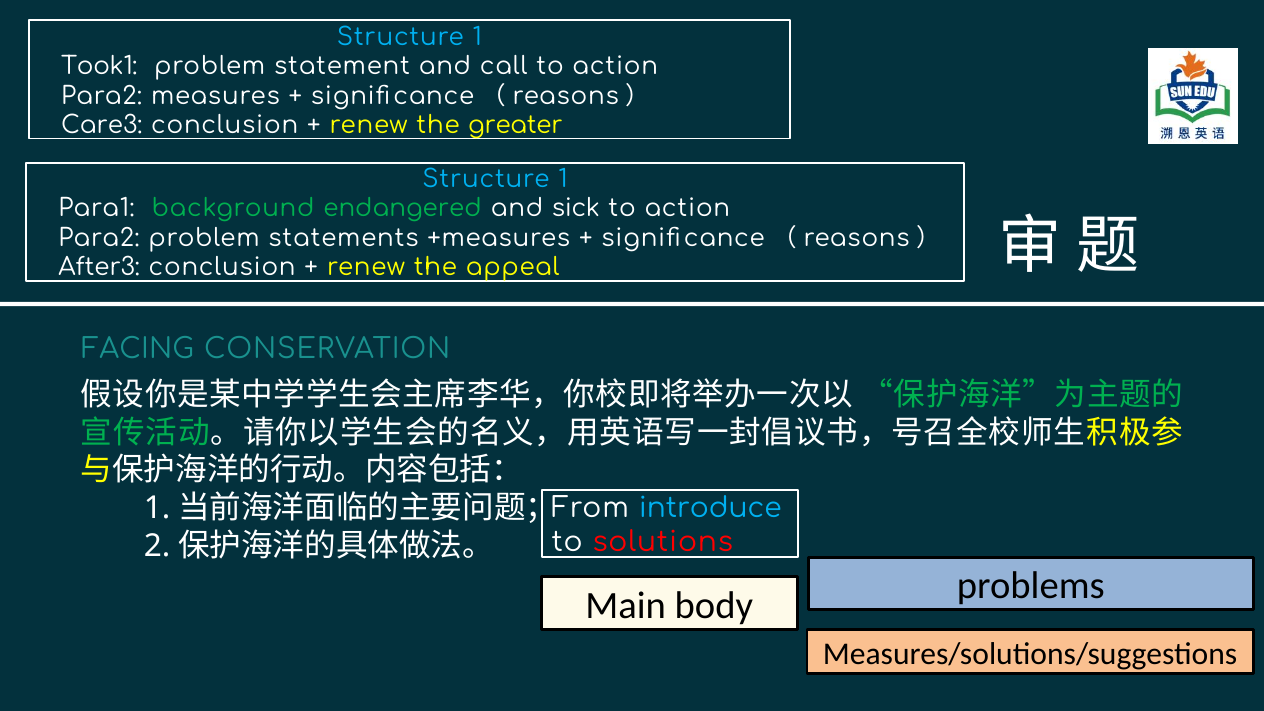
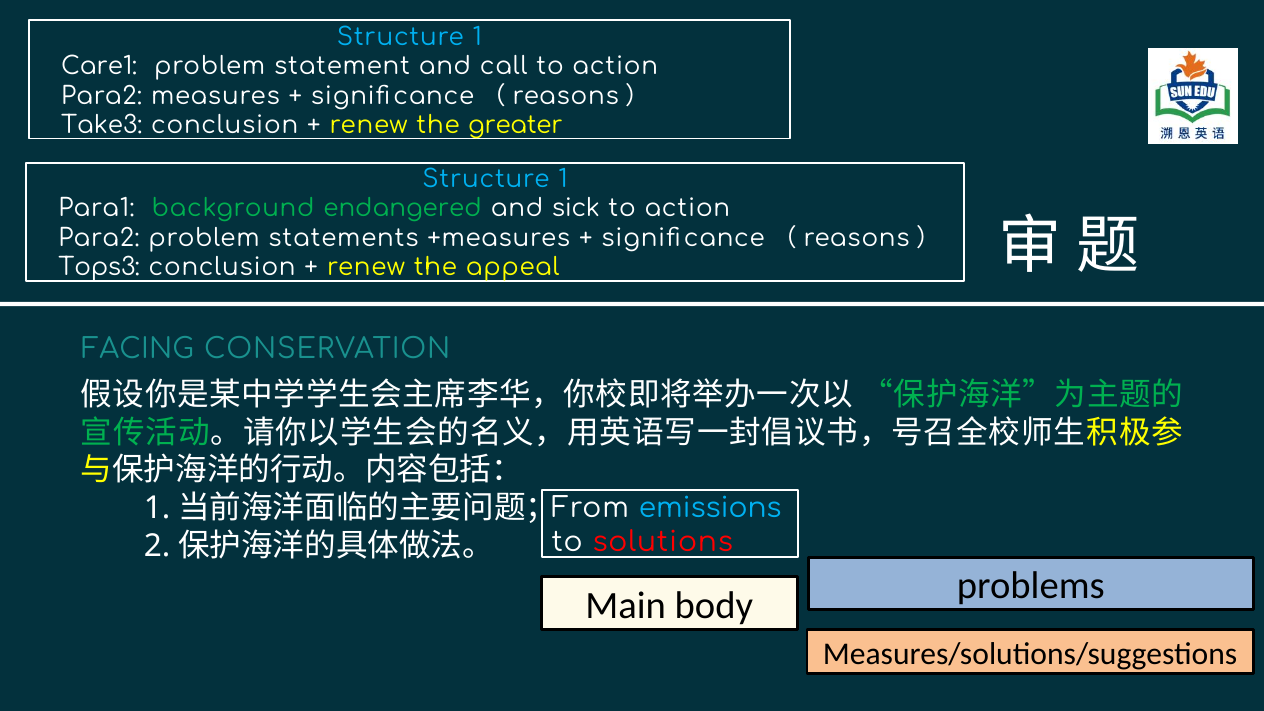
Took1: Took1 -> Care1 (99, 66)
Care3: Care3 -> Take3 (102, 125)
After3: After3 -> Tops3 (99, 268)
introduce: introduce -> emissions (710, 509)
